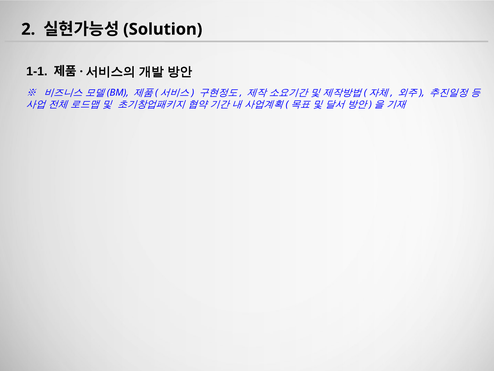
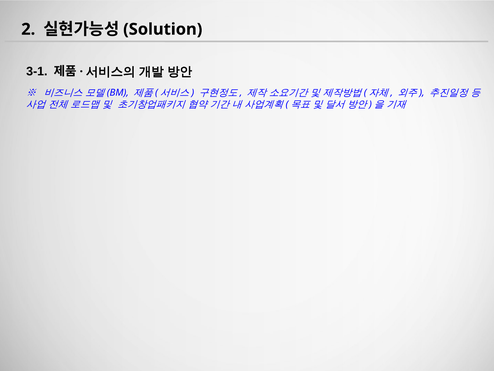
1-1: 1-1 -> 3-1 (37, 71)
